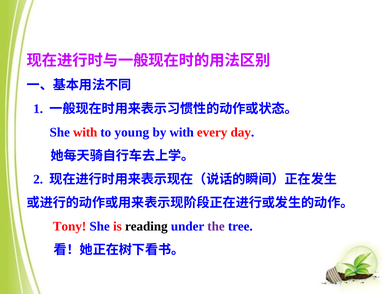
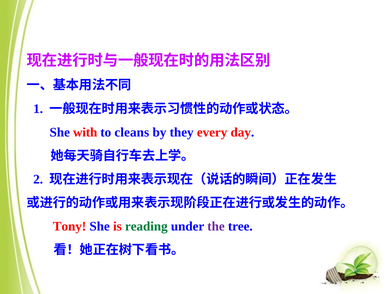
young: young -> cleans (132, 132)
by with: with -> they (182, 132)
reading colour: black -> green (146, 226)
